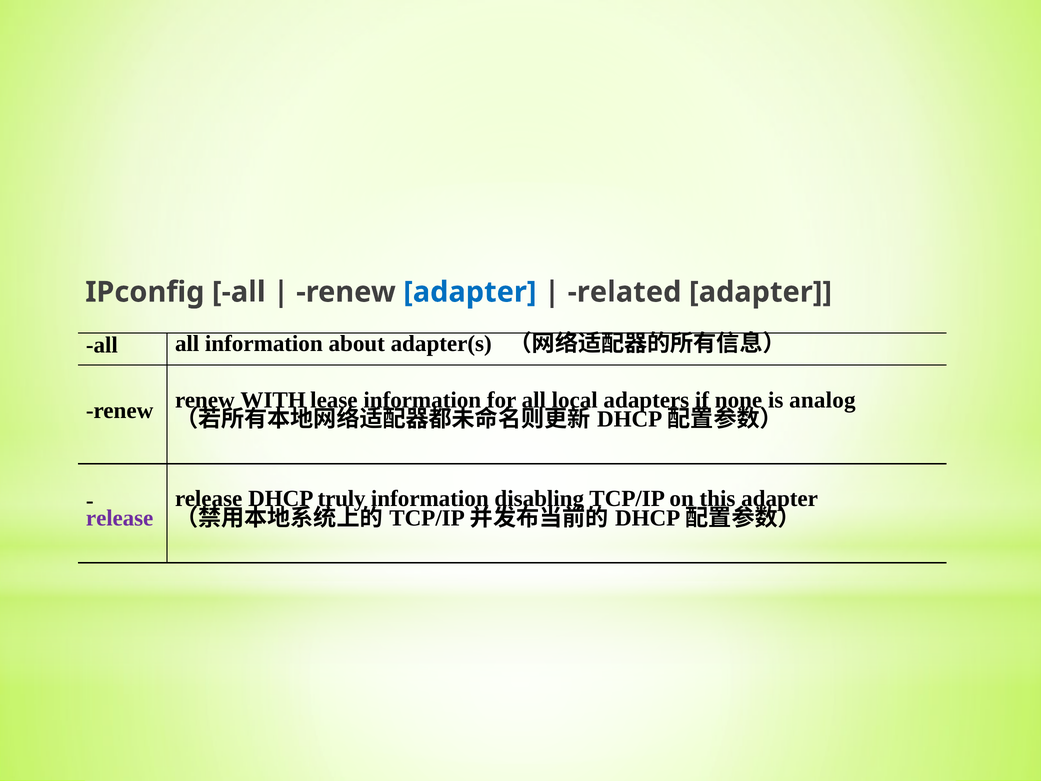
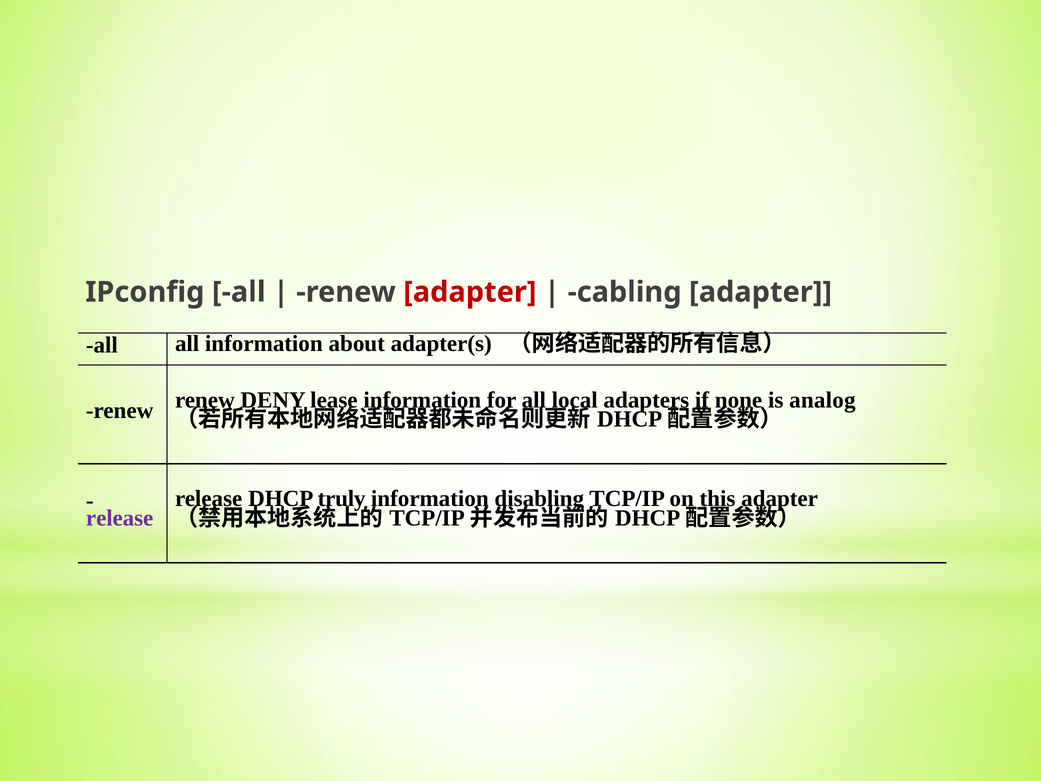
adapter colour: blue -> red (470, 292)
related: related -> cabling (625, 292)
WITH: WITH -> DENY (273, 400)
